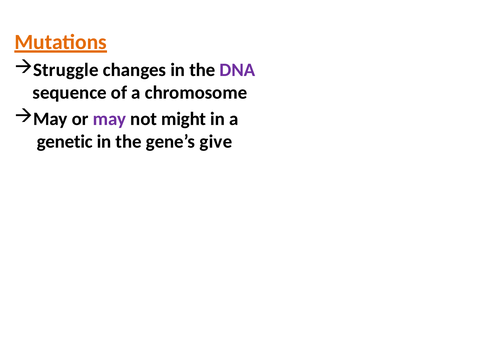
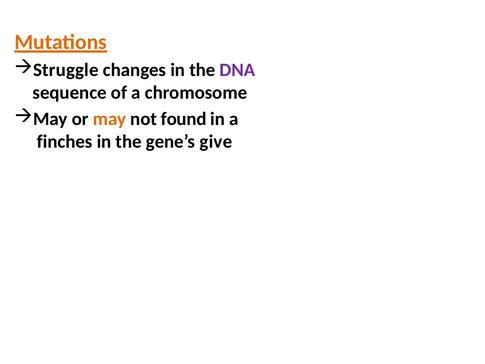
may colour: purple -> orange (109, 119)
might: might -> found (184, 119)
genetic: genetic -> finches (65, 142)
